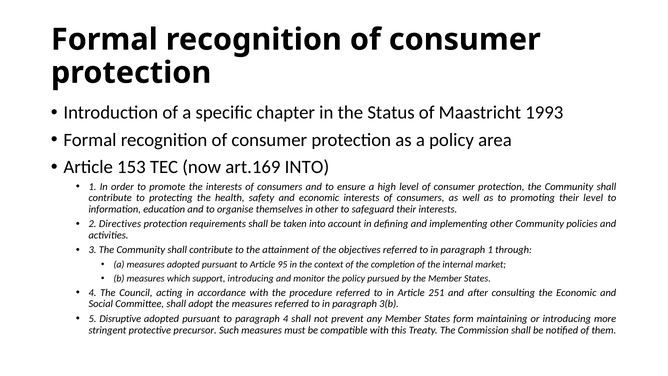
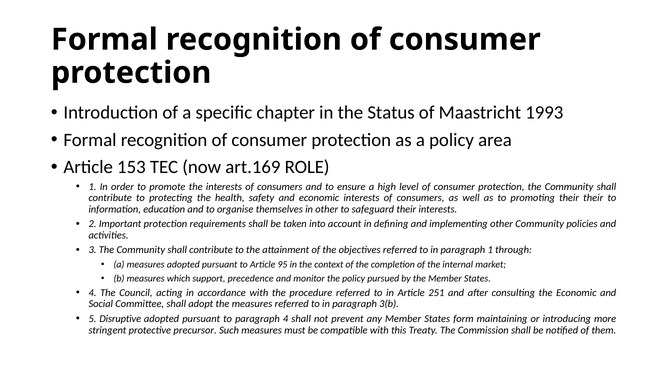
art.169 INTO: INTO -> ROLE (307, 167)
their level: level -> their (593, 198)
Directives: Directives -> Important (120, 224)
support introducing: introducing -> precedence (251, 278)
